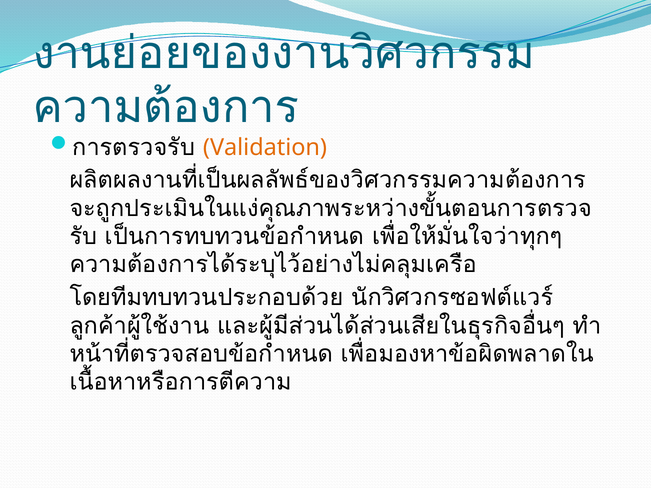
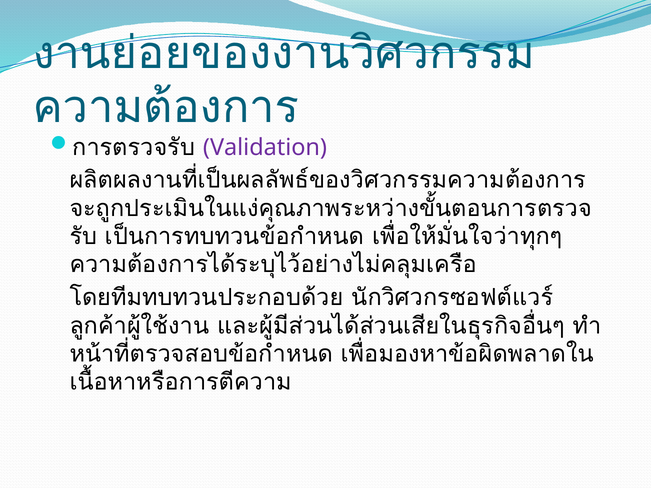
Validation colour: orange -> purple (265, 147)
